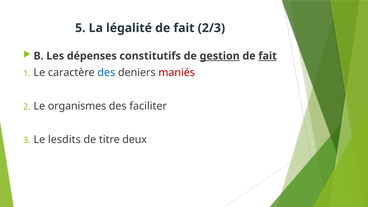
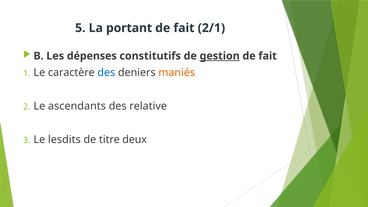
légalité: légalité -> portant (129, 28)
2/3: 2/3 -> 2/1 (211, 28)
fait underline: present -> none (268, 56)
maniés colour: red -> orange (177, 73)
organismes: organismes -> ascendants (77, 106)
faciliter: faciliter -> relative (148, 106)
